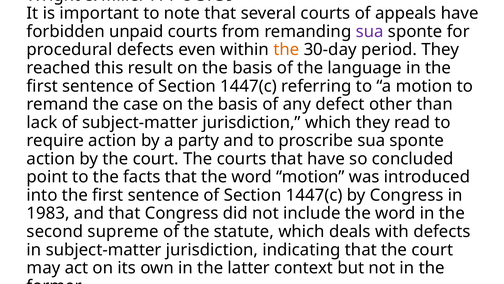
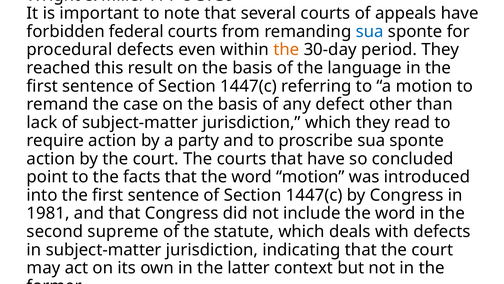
unpaid: unpaid -> federal (136, 31)
sua colour: purple -> blue (370, 31)
1983: 1983 -> 1981 (48, 213)
